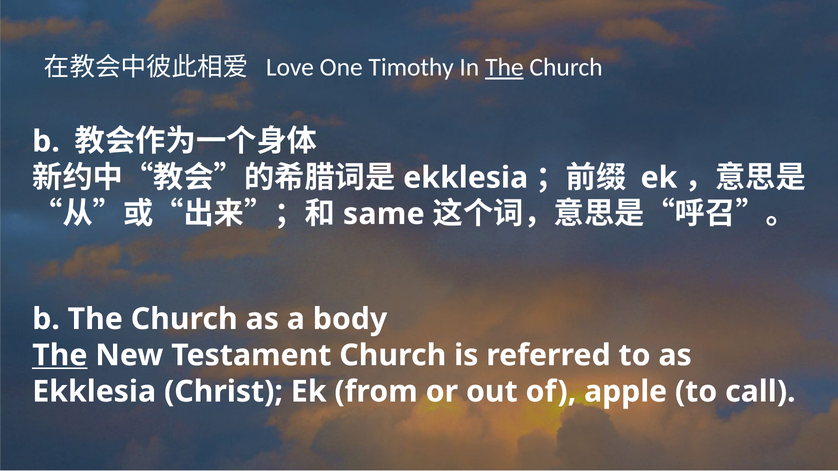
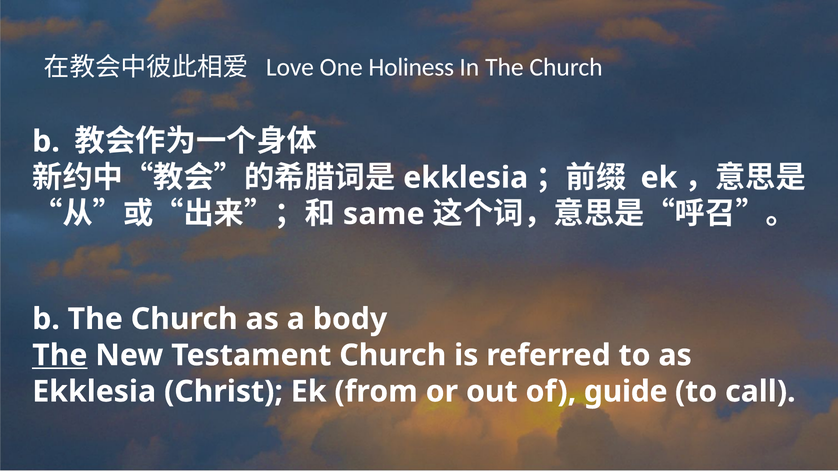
Timothy: Timothy -> Holiness (411, 68)
The underline: present -> none (504, 68)
apple: apple -> guide (626, 392)
